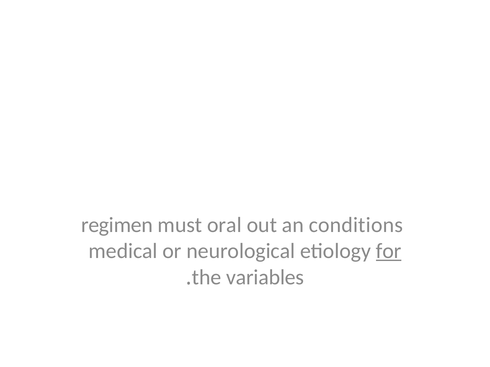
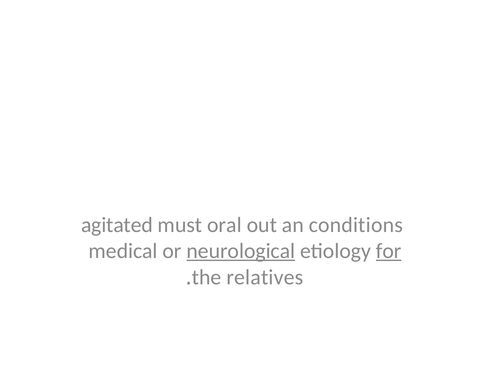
regimen: regimen -> agitated (117, 225)
neurological underline: none -> present (241, 251)
variables: variables -> relatives (265, 278)
